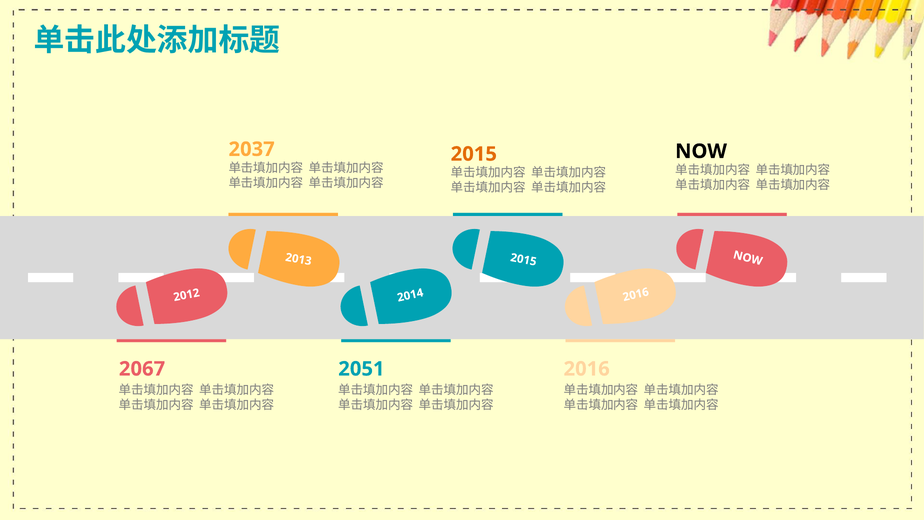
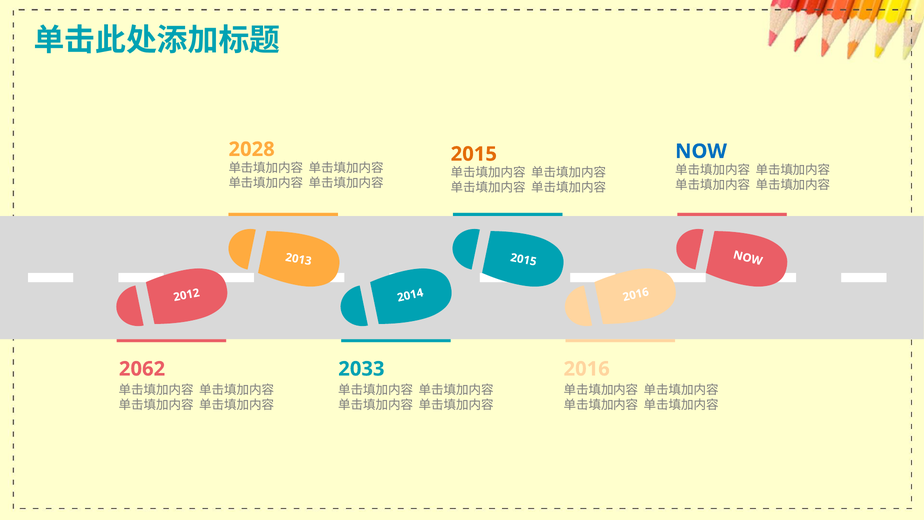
2037: 2037 -> 2028 (252, 149)
NOW colour: black -> blue (701, 151)
2067: 2067 -> 2062 (142, 369)
2051: 2051 -> 2033 (361, 369)
